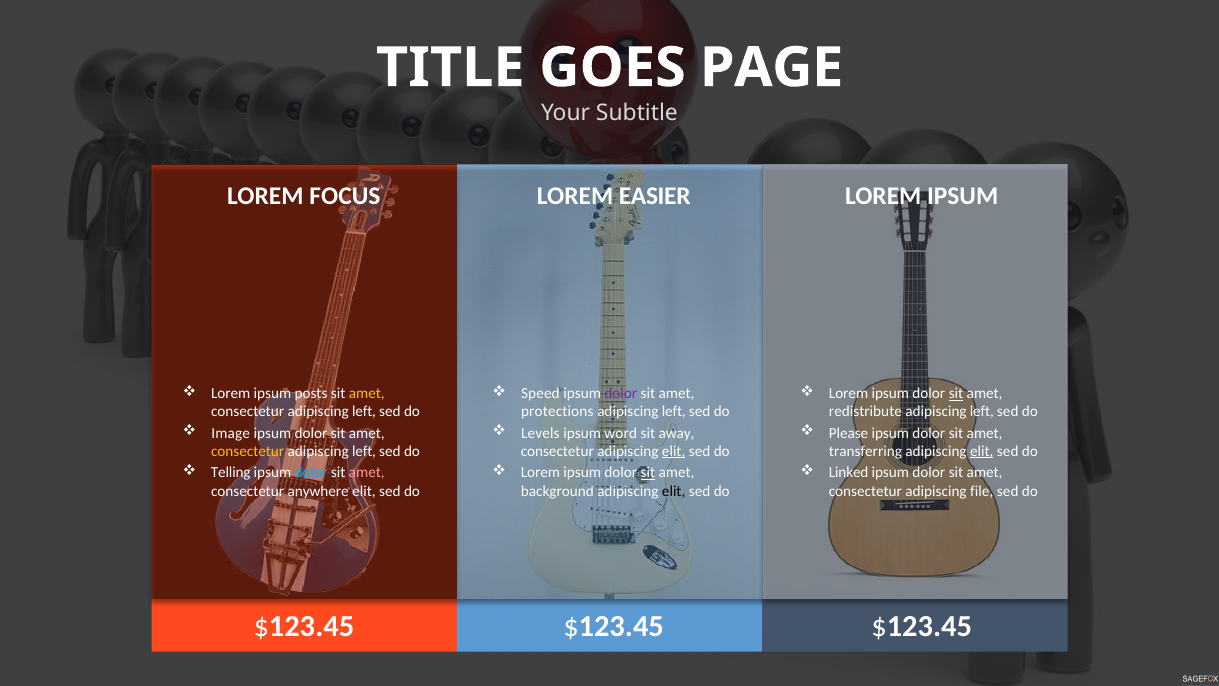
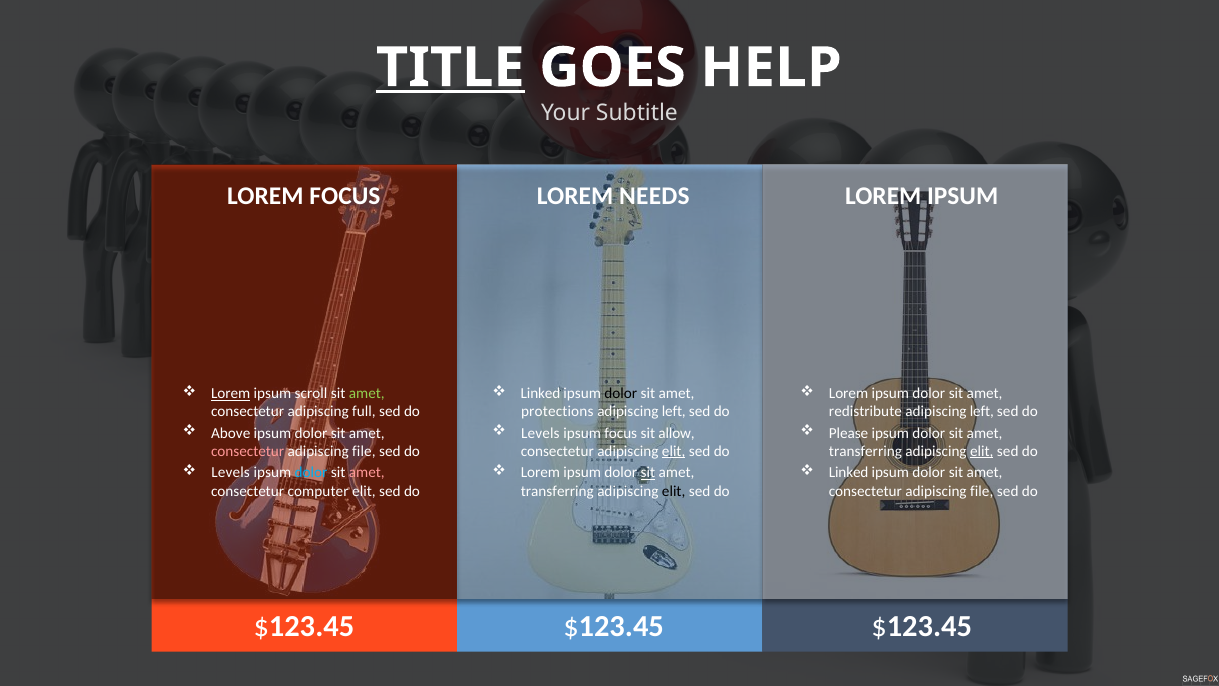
TITLE underline: none -> present (450, 68)
PAGE: PAGE -> HELP (771, 68)
EASIER: EASIER -> NEEDS (654, 196)
Lorem underline: none -> present (231, 393)
posts: posts -> scroll (311, 393)
amet colour: yellow -> light green (367, 393)
Speed: Speed -> Linked (541, 393)
dolor colour: purple -> black (621, 393)
sit underline: present -> none (956, 393)
left: left -> full (364, 412)
Image: Image -> Above (231, 433)
ipsum word: word -> focus (621, 433)
away: away -> allow (677, 433)
consectetur colour: yellow -> pink (248, 451)
left: left -> file (364, 451)
Telling: Telling -> Levels (231, 473)
anywhere: anywhere -> computer (318, 491)
background: background -> transferring (557, 491)
